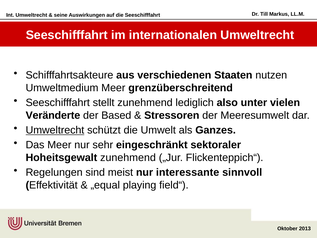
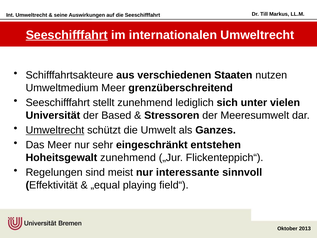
Seeschifffahrt underline: none -> present (67, 35)
also: also -> sich (227, 103)
Veränderte: Veränderte -> Universität (53, 115)
sektoraler: sektoraler -> entstehen (216, 145)
